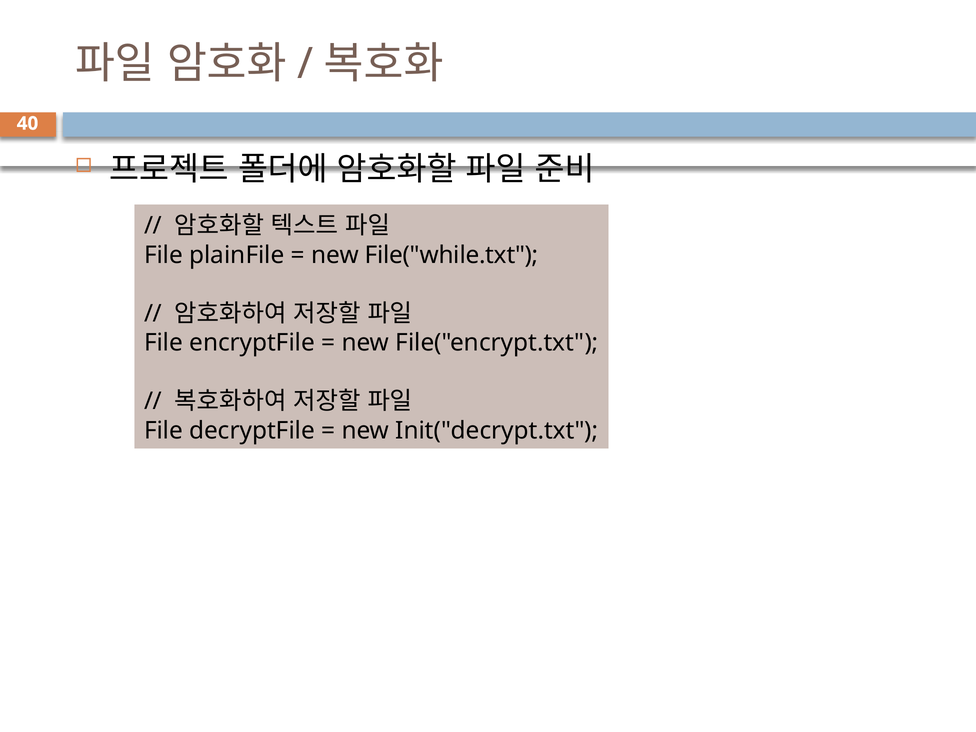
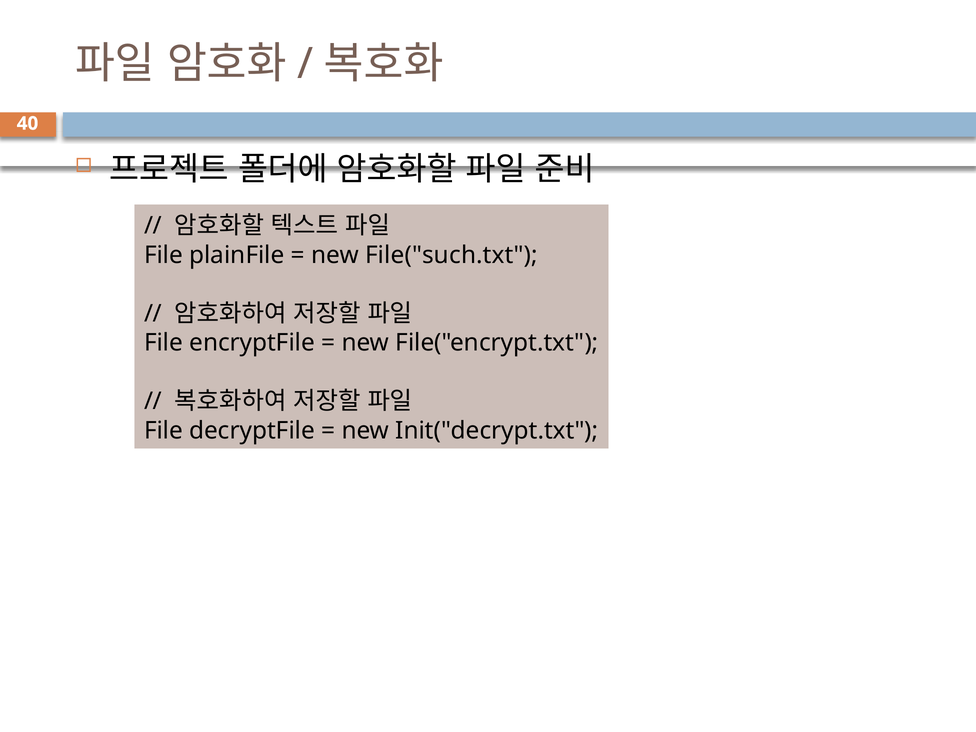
File("while.txt: File("while.txt -> File("such.txt (451, 255)
